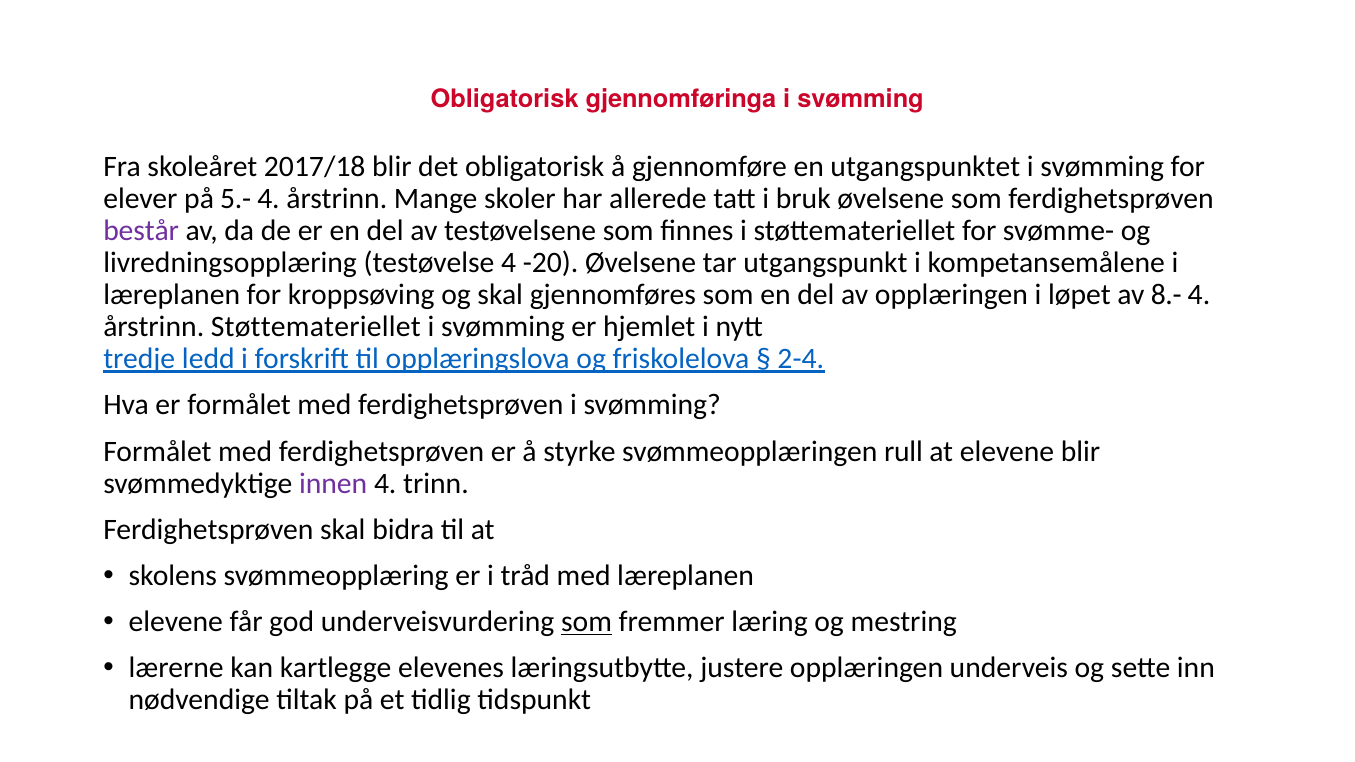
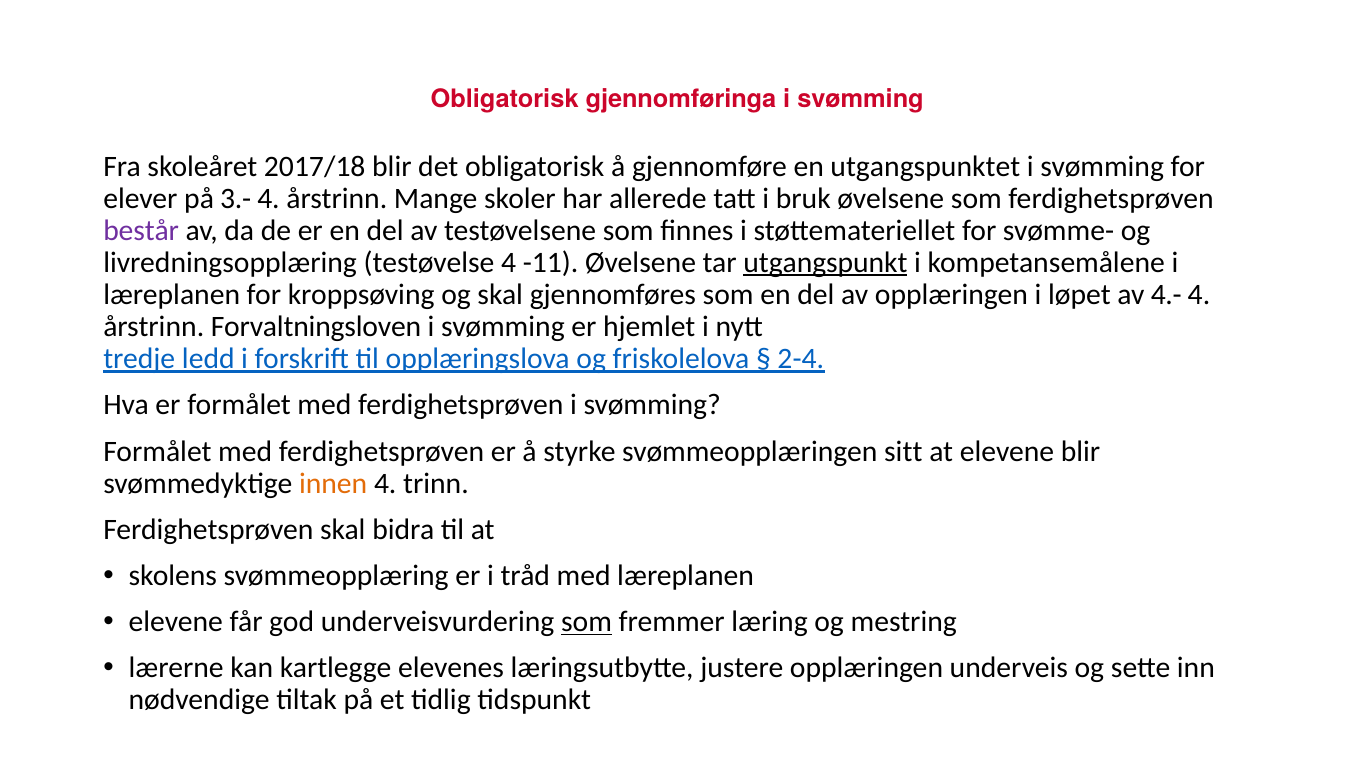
5.-: 5.- -> 3.- (236, 199)
-20: -20 -> -11 (551, 263)
utgangspunkt underline: none -> present (825, 263)
8.-: 8.- -> 4.- (1166, 295)
årstrinn Støttemateriellet: Støttemateriellet -> Forvaltningsloven (316, 327)
rull: rull -> sitt (903, 451)
innen colour: purple -> orange (333, 483)
